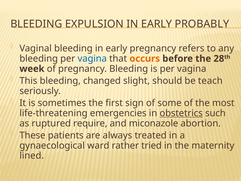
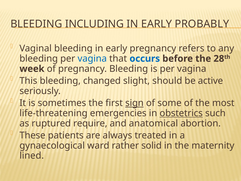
EXPULSION: EXPULSION -> INCLUDING (94, 24)
occurs colour: orange -> blue (145, 59)
teach: teach -> active (210, 81)
sign underline: none -> present (134, 103)
miconazole: miconazole -> anatomical (153, 123)
tried: tried -> solid (152, 145)
